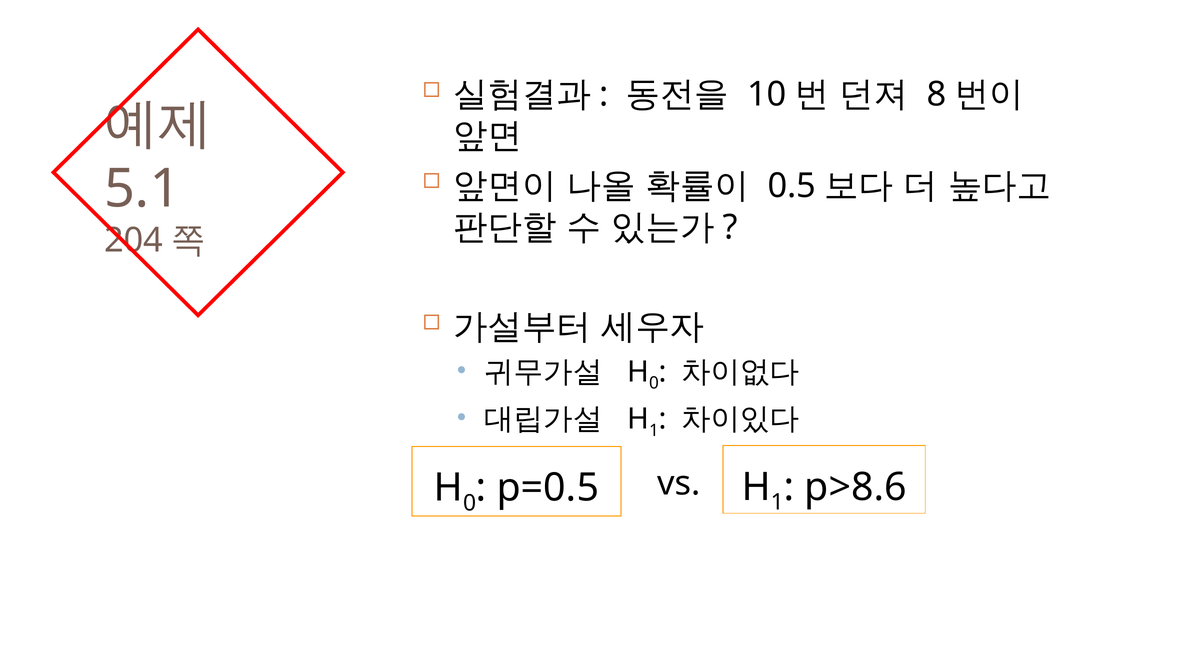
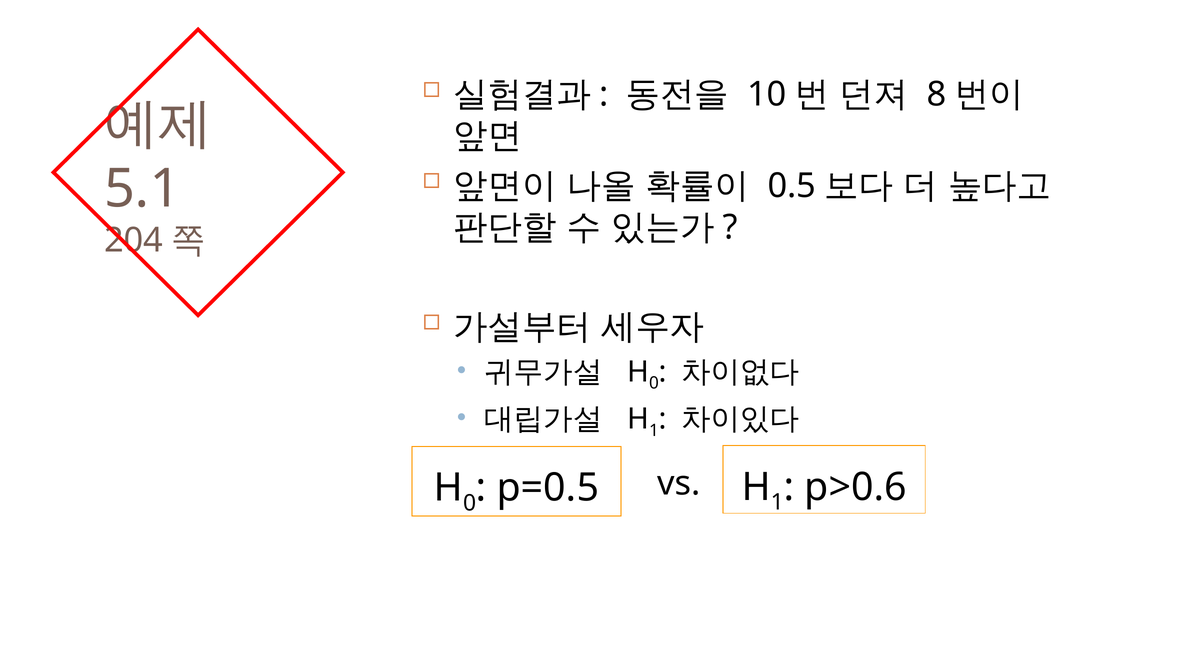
p>8.6: p>8.6 -> p>0.6 (856, 487)
